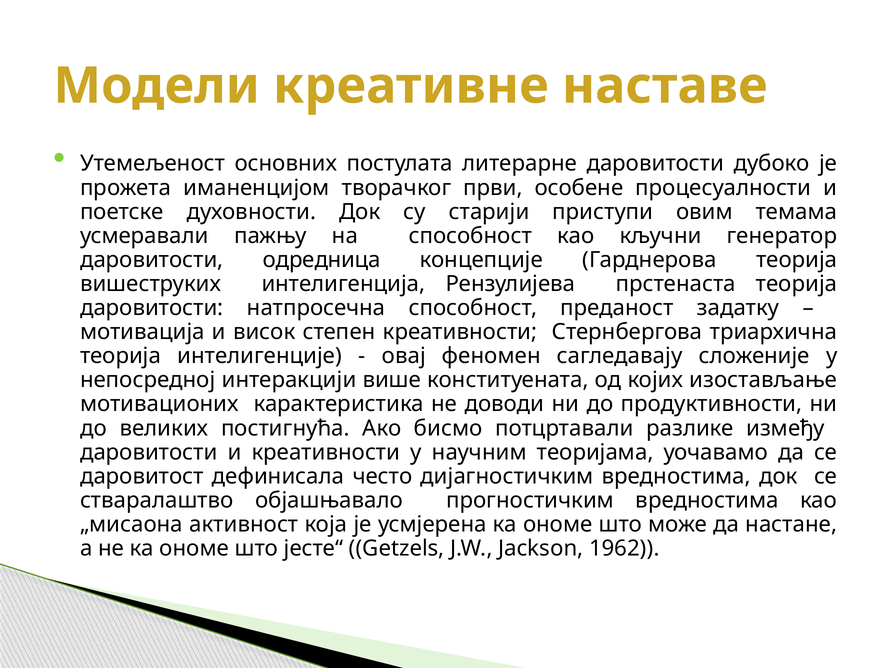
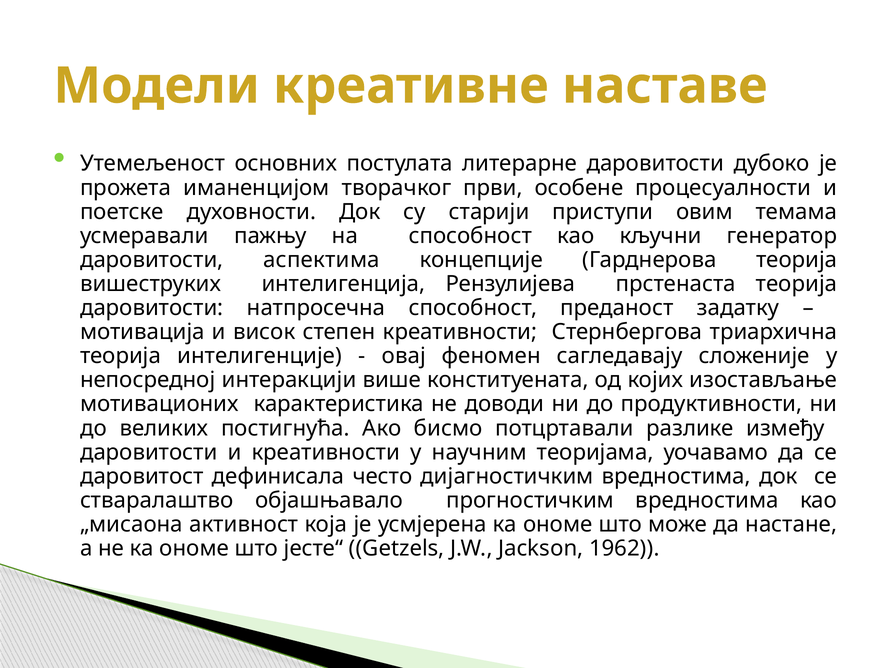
одредница: одредница -> аспектима (322, 260)
